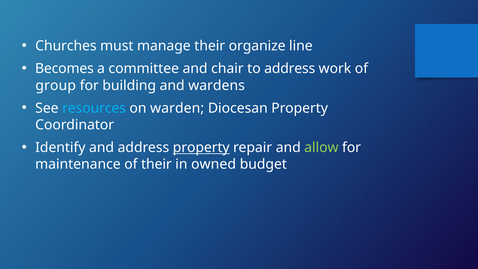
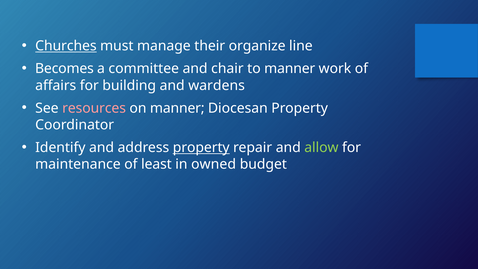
Churches underline: none -> present (66, 46)
to address: address -> manner (290, 69)
group: group -> affairs (56, 85)
resources colour: light blue -> pink (94, 108)
on warden: warden -> manner (177, 108)
of their: their -> least (156, 164)
